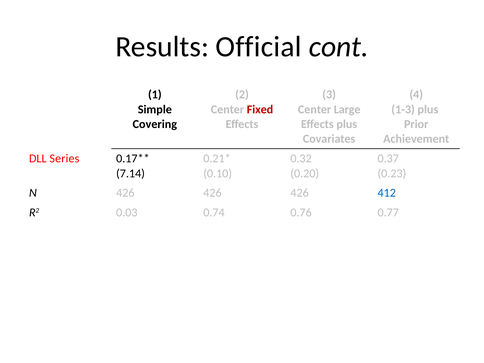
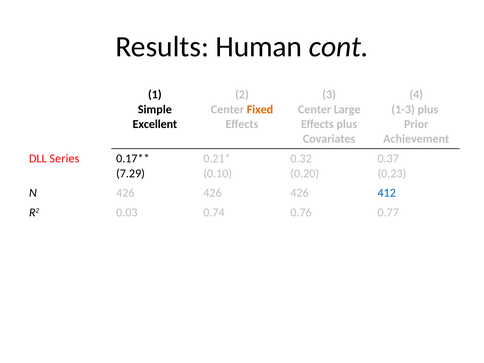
Official: Official -> Human (259, 47)
Fixed colour: red -> orange (260, 109)
Covering: Covering -> Excellent (155, 124)
7.14: 7.14 -> 7.29 (131, 173)
